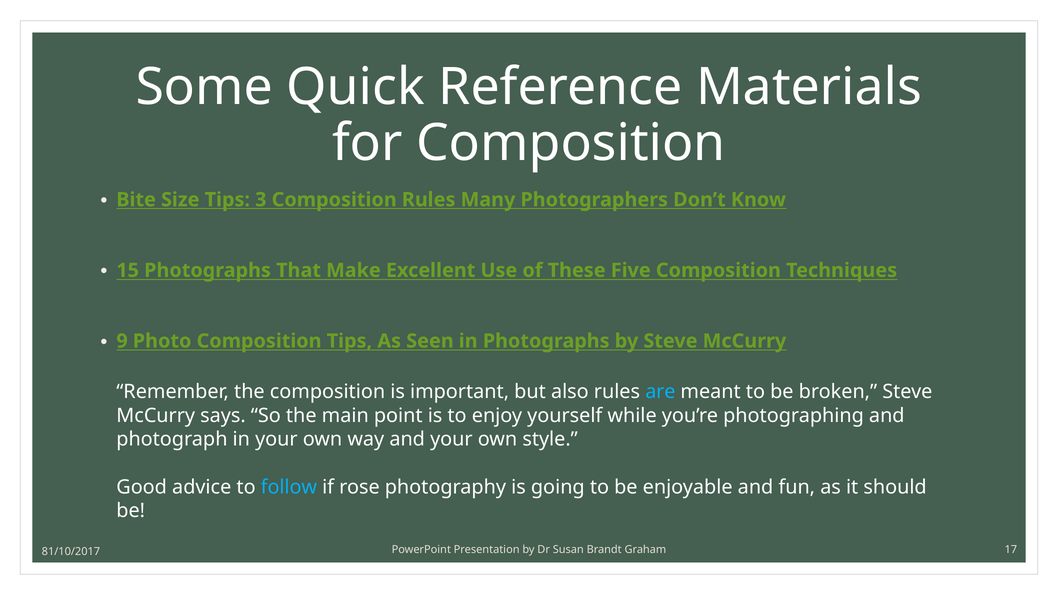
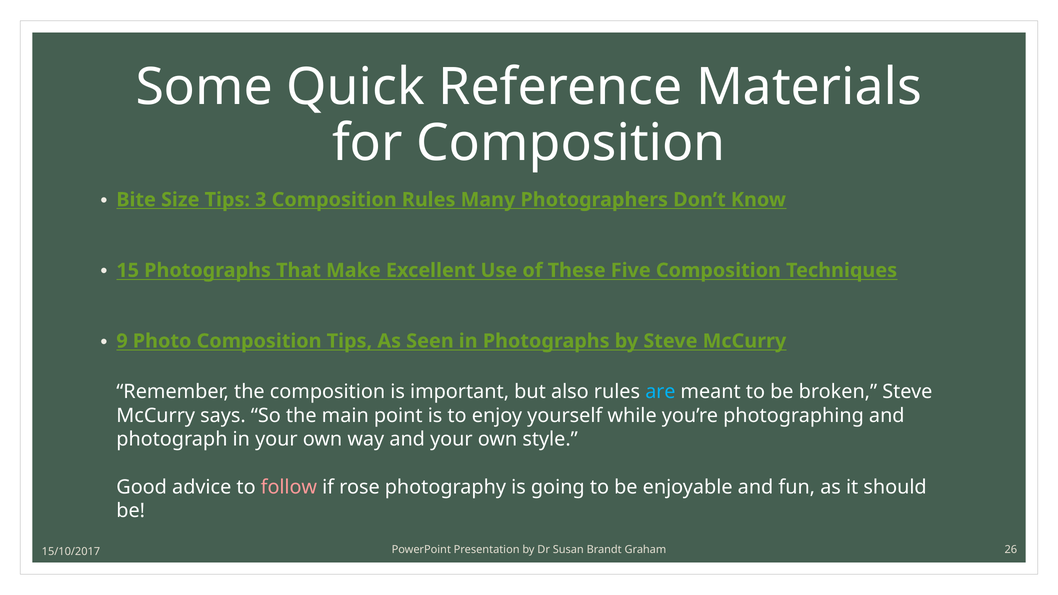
follow colour: light blue -> pink (289, 487)
17: 17 -> 26 (1011, 550)
81/10/2017: 81/10/2017 -> 15/10/2017 (71, 552)
